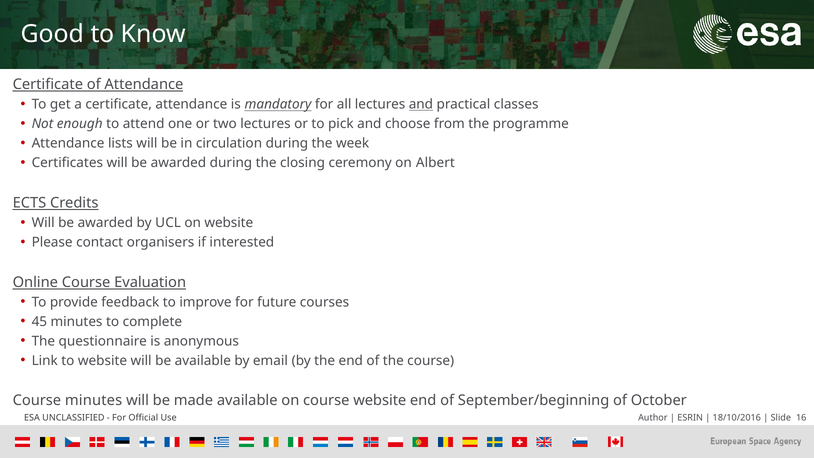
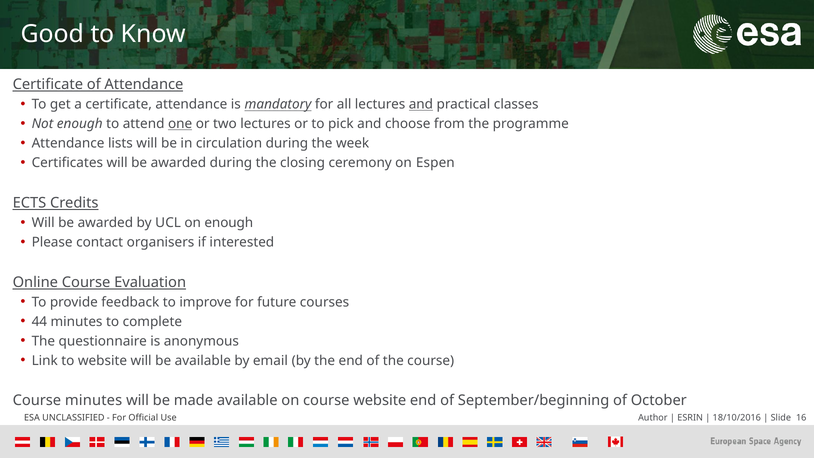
one underline: none -> present (180, 124)
Albert: Albert -> Espen (435, 163)
on website: website -> enough (229, 223)
45: 45 -> 44 (39, 322)
